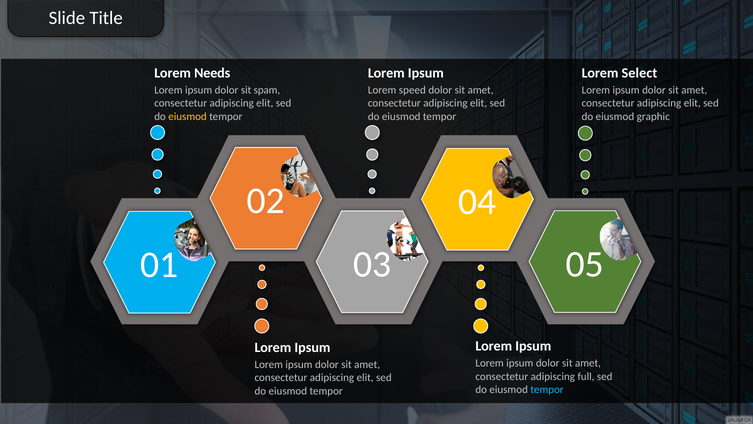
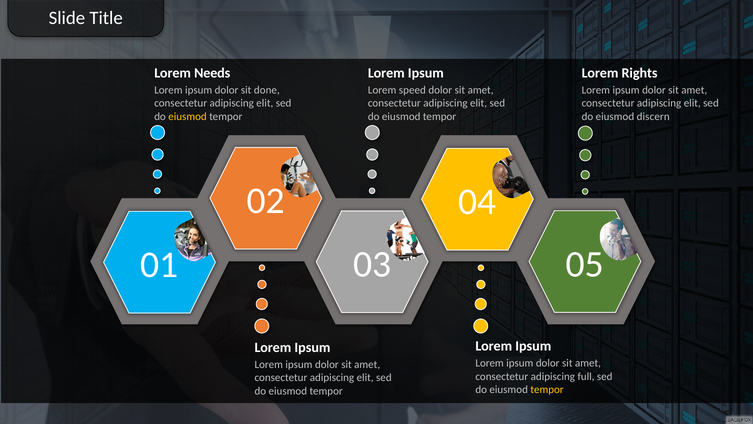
Select: Select -> Rights (640, 73)
spam: spam -> done (267, 90)
graphic: graphic -> discern (653, 116)
tempor colour: light blue -> yellow (547, 389)
